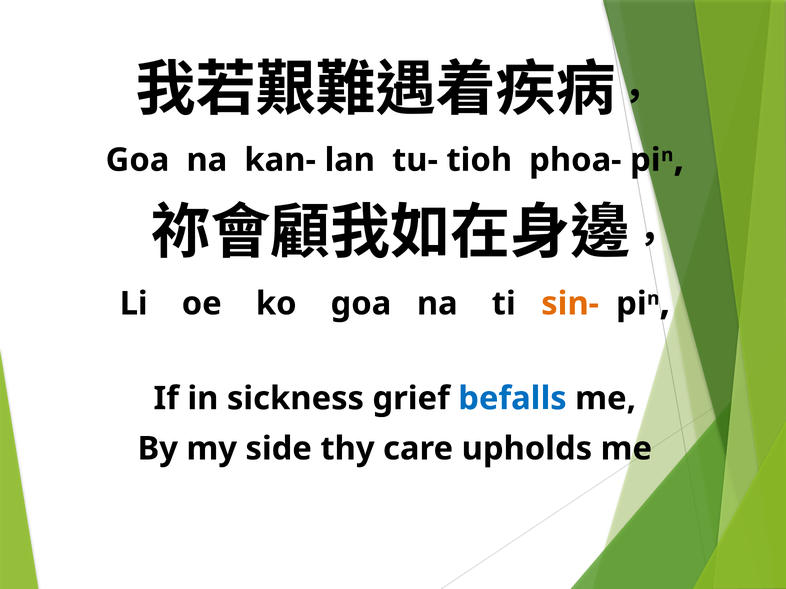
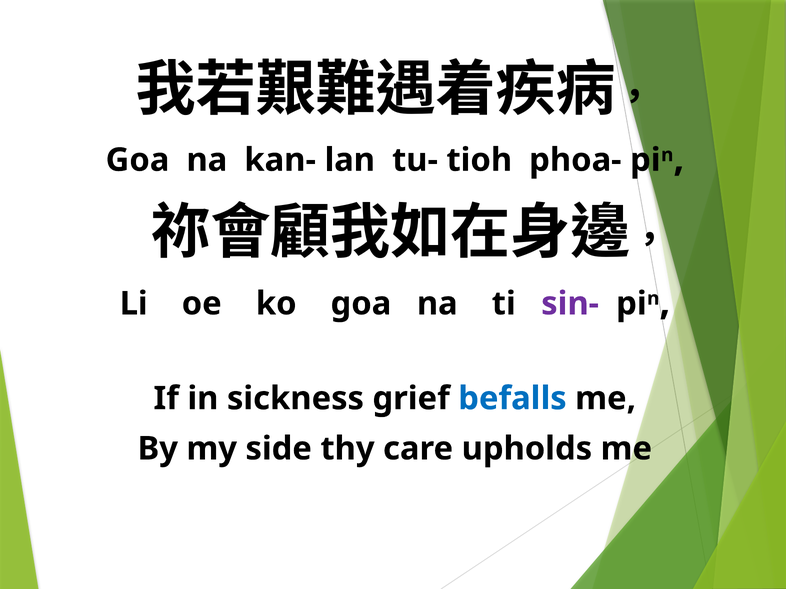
sin- colour: orange -> purple (570, 304)
